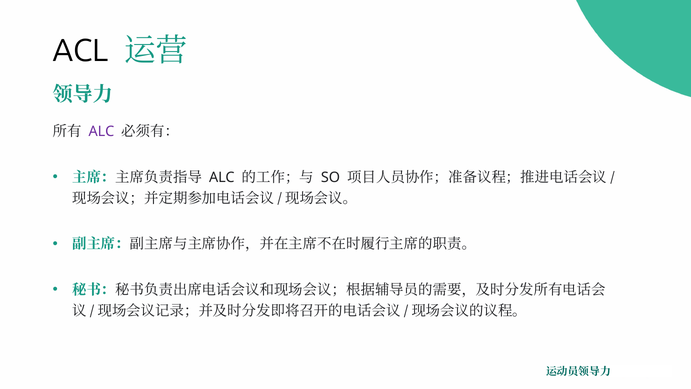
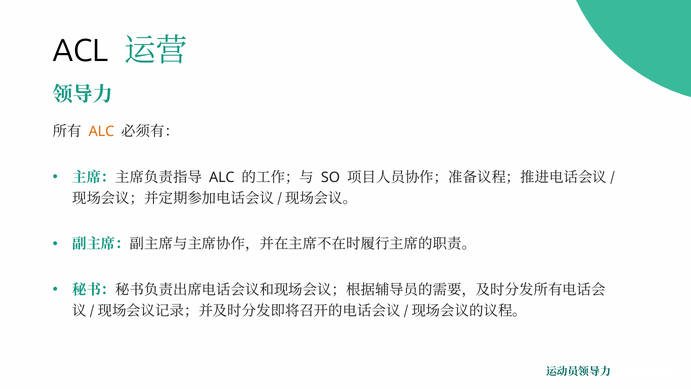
ALC colour: purple -> orange (101, 132)
